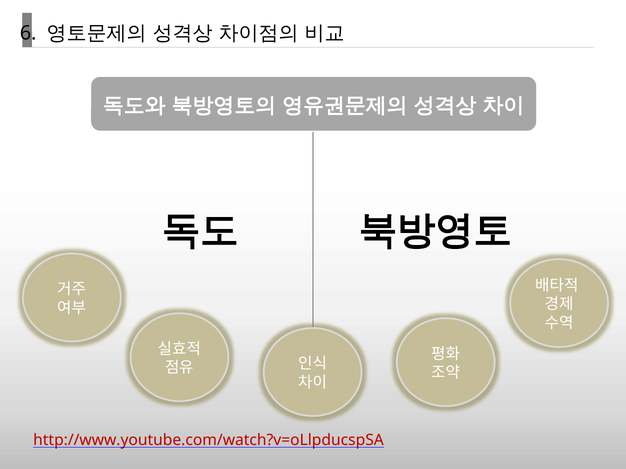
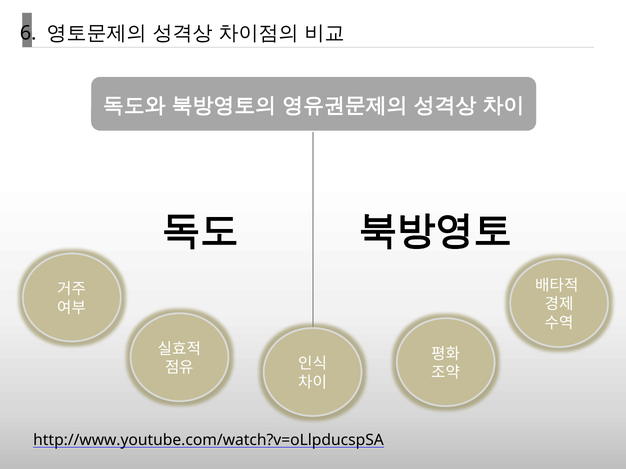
http://www.youtube.com/watch?v=oLlpducspSA colour: red -> black (209, 441)
